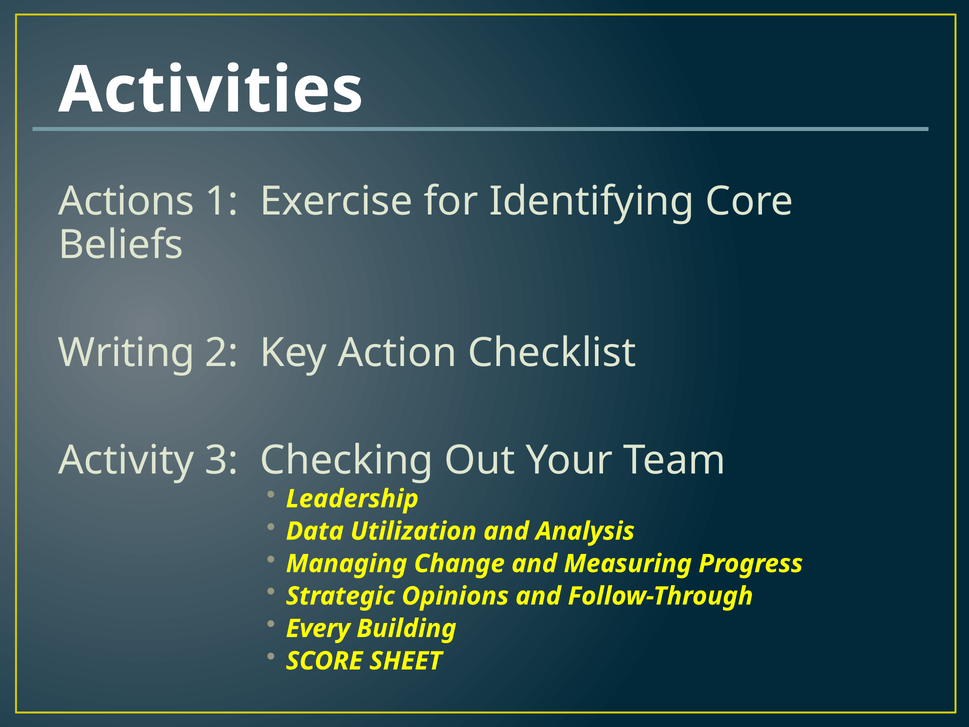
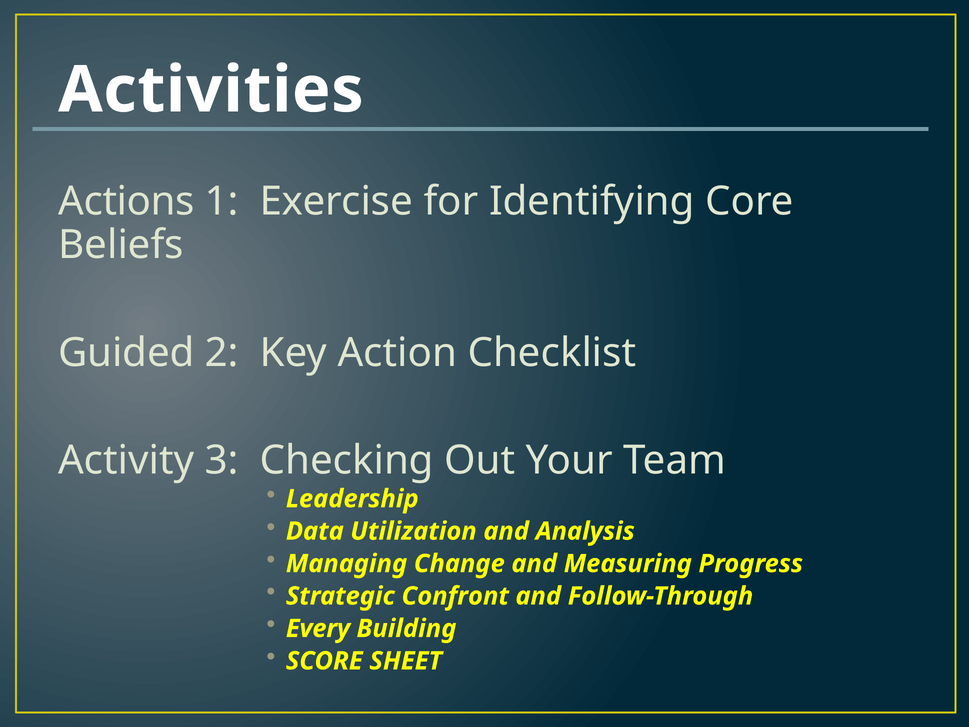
Writing: Writing -> Guided (126, 353)
Opinions: Opinions -> Confront (455, 596)
